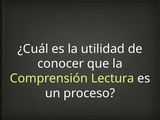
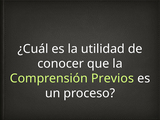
Lectura: Lectura -> Previos (112, 78)
